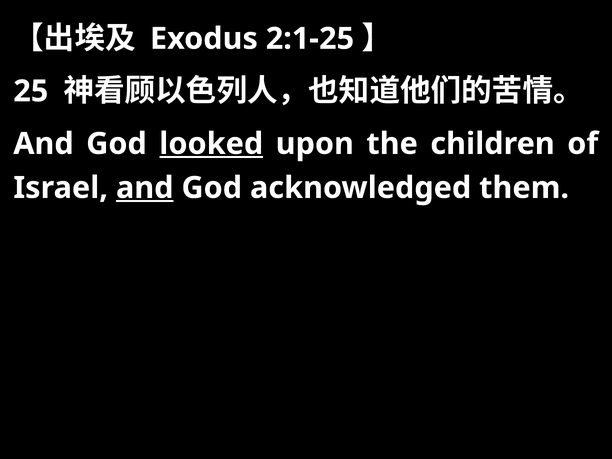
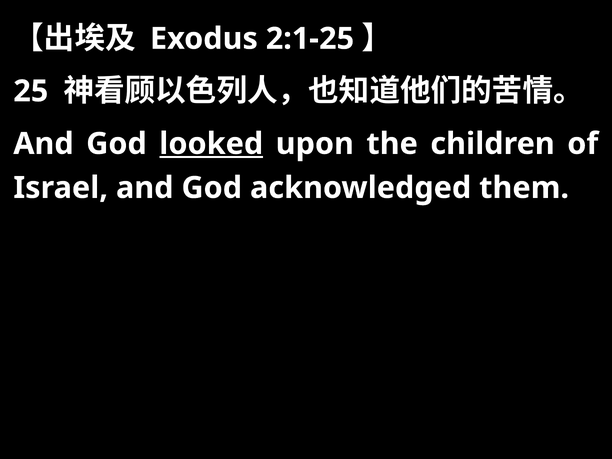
and underline: present -> none (145, 188)
